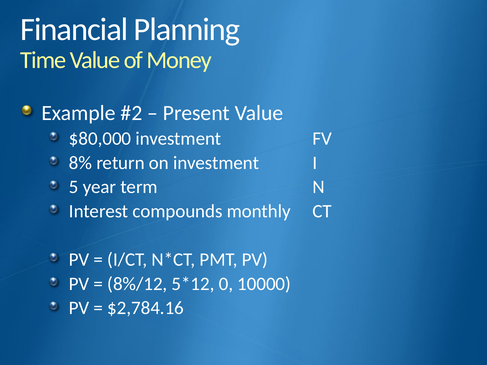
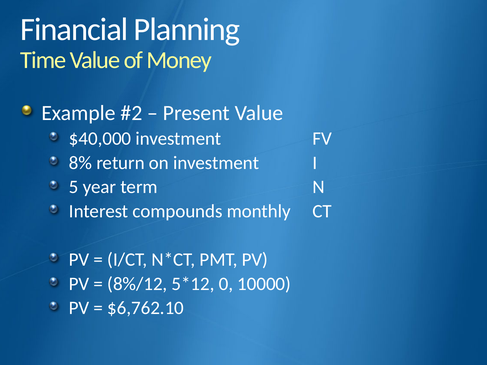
$80,000: $80,000 -> $40,000 (100, 139)
$2,784.16: $2,784.16 -> $6,762.10 (146, 308)
